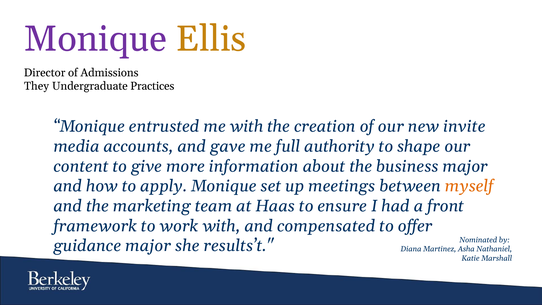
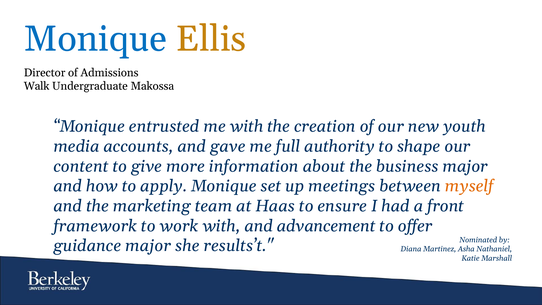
Monique colour: purple -> blue (95, 39)
They: They -> Walk (37, 86)
Practices: Practices -> Makossa (152, 86)
invite: invite -> youth (464, 126)
compensated: compensated -> advancement (326, 226)
